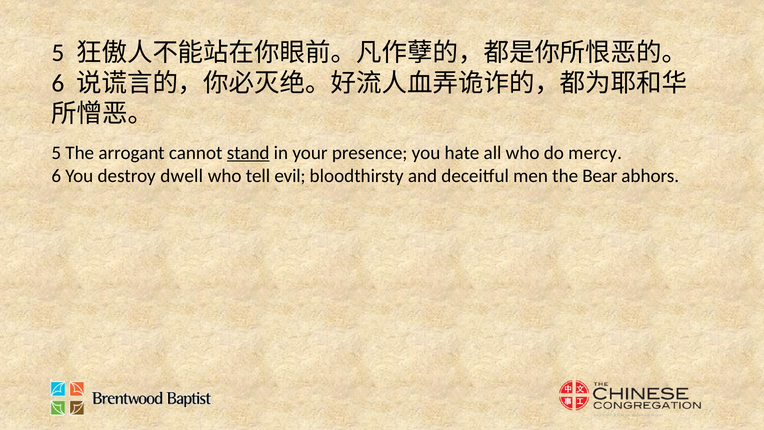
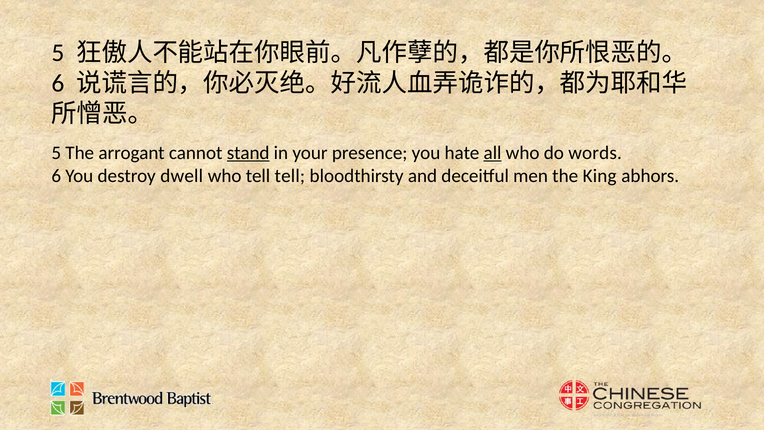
all underline: none -> present (493, 153)
mercy: mercy -> words (595, 153)
tell evil: evil -> tell (290, 176)
Bear: Bear -> King (600, 176)
